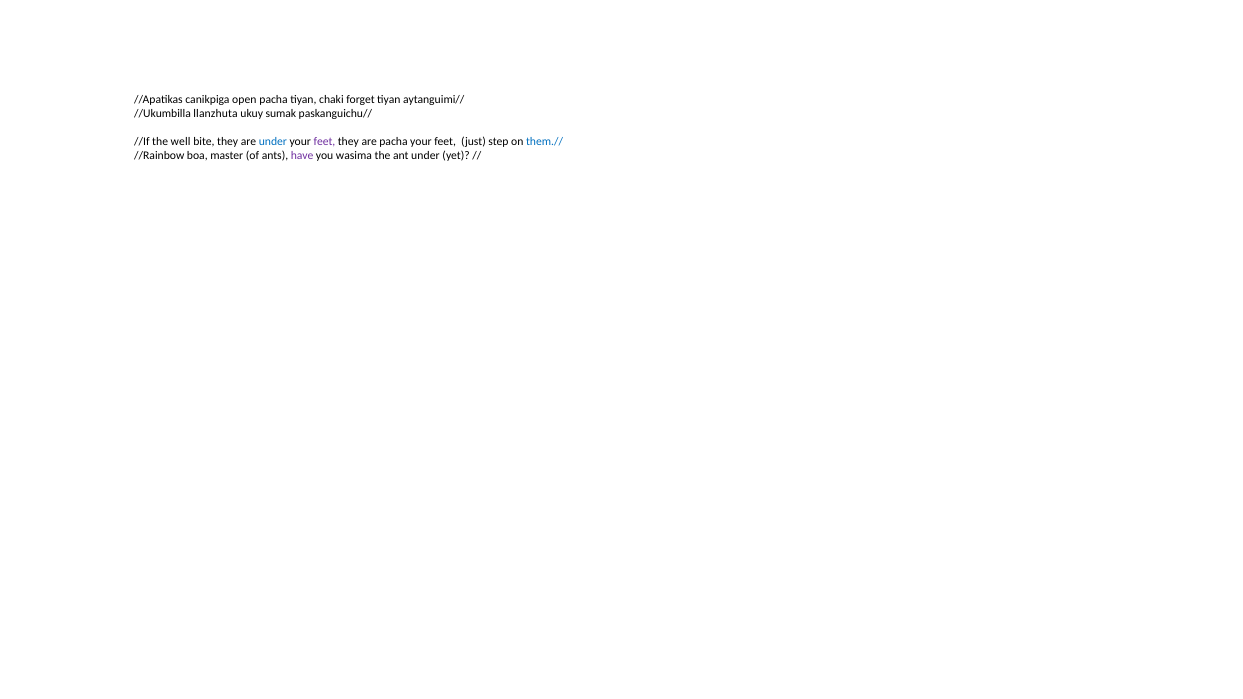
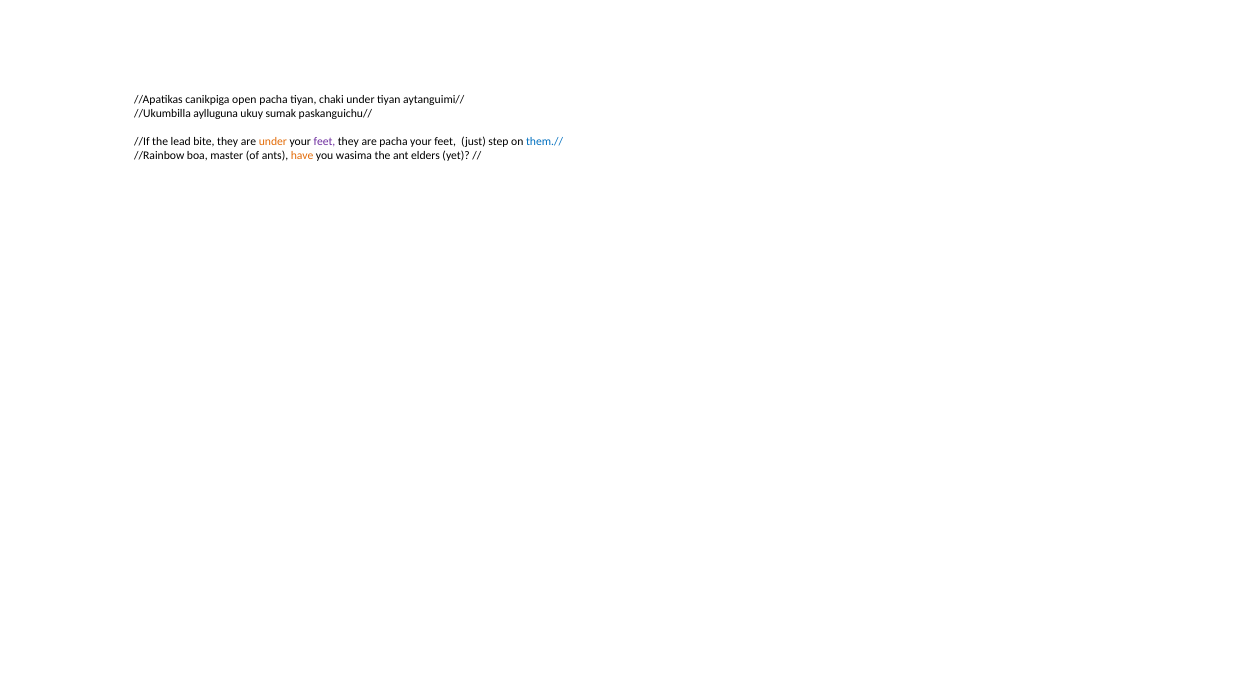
chaki forget: forget -> under (360, 99)
llanzhuta: llanzhuta -> aylluguna (216, 113)
well: well -> lead (181, 141)
under colour: blue -> orange (273, 141)
have colour: purple -> orange (302, 155)
ant under: under -> elders (426, 155)
